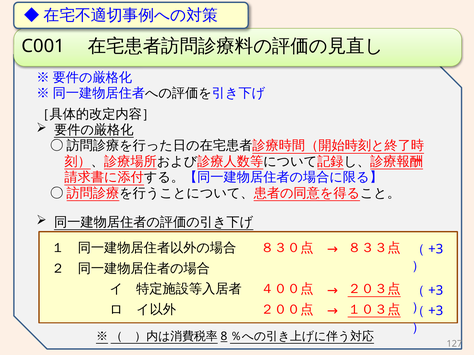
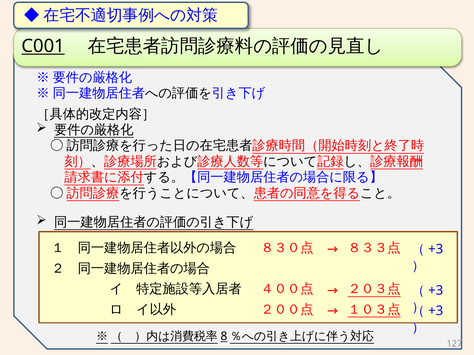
C001 underline: none -> present (43, 46)
